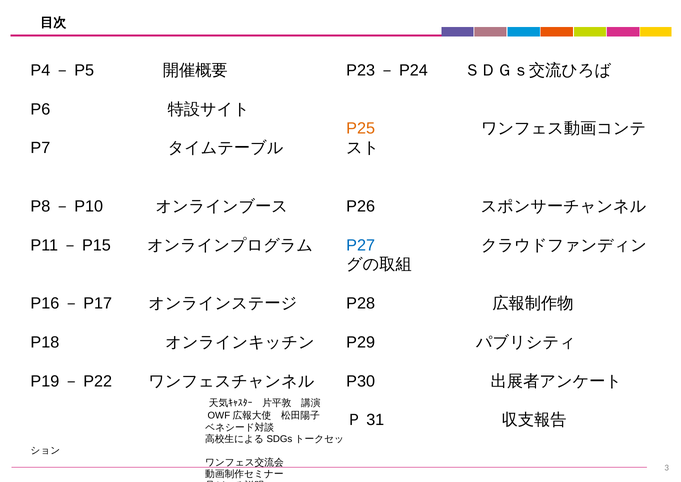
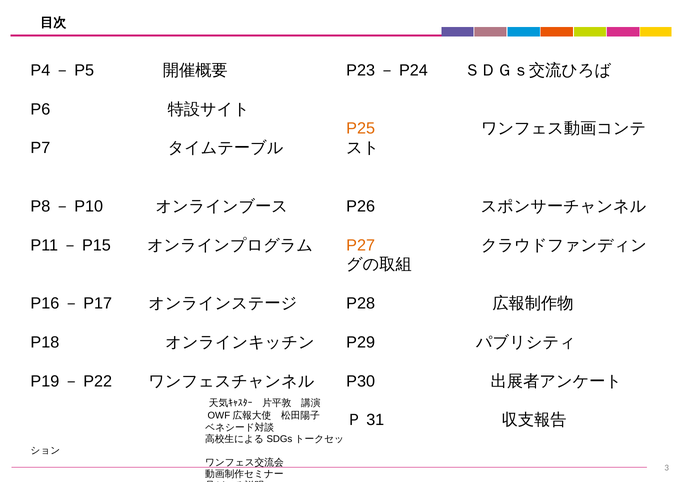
P27 colour: blue -> orange (361, 245)
